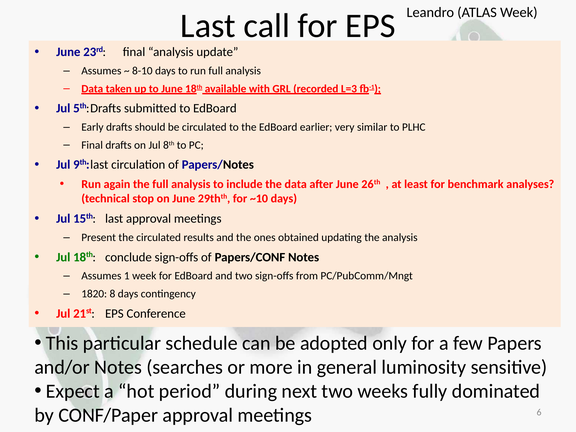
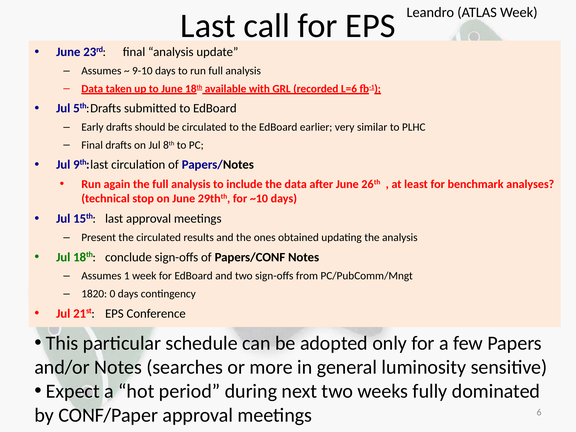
8-10: 8-10 -> 9-10 (142, 71)
L=3: L=3 -> L=6 (349, 89)
8: 8 -> 0 (112, 294)
